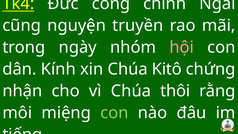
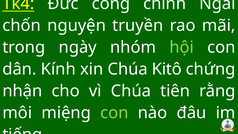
cũng: cũng -> chốn (22, 25)
hội colour: pink -> light green (182, 47)
thôi: thôi -> tiên (175, 91)
